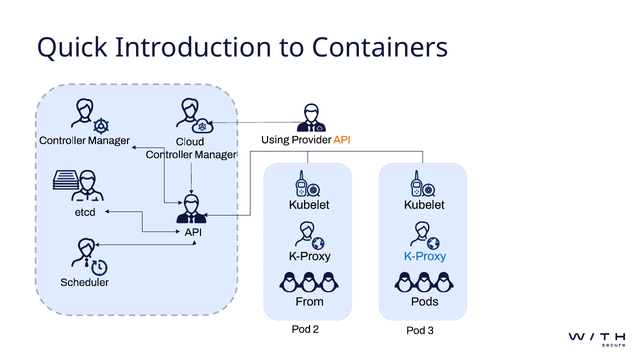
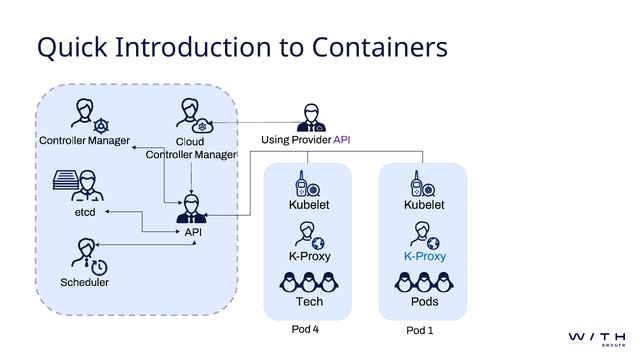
API colour: orange -> purple (342, 140)
From: From -> Tech (310, 301)
2: 2 -> 4 (316, 329)
3: 3 -> 1 (431, 330)
